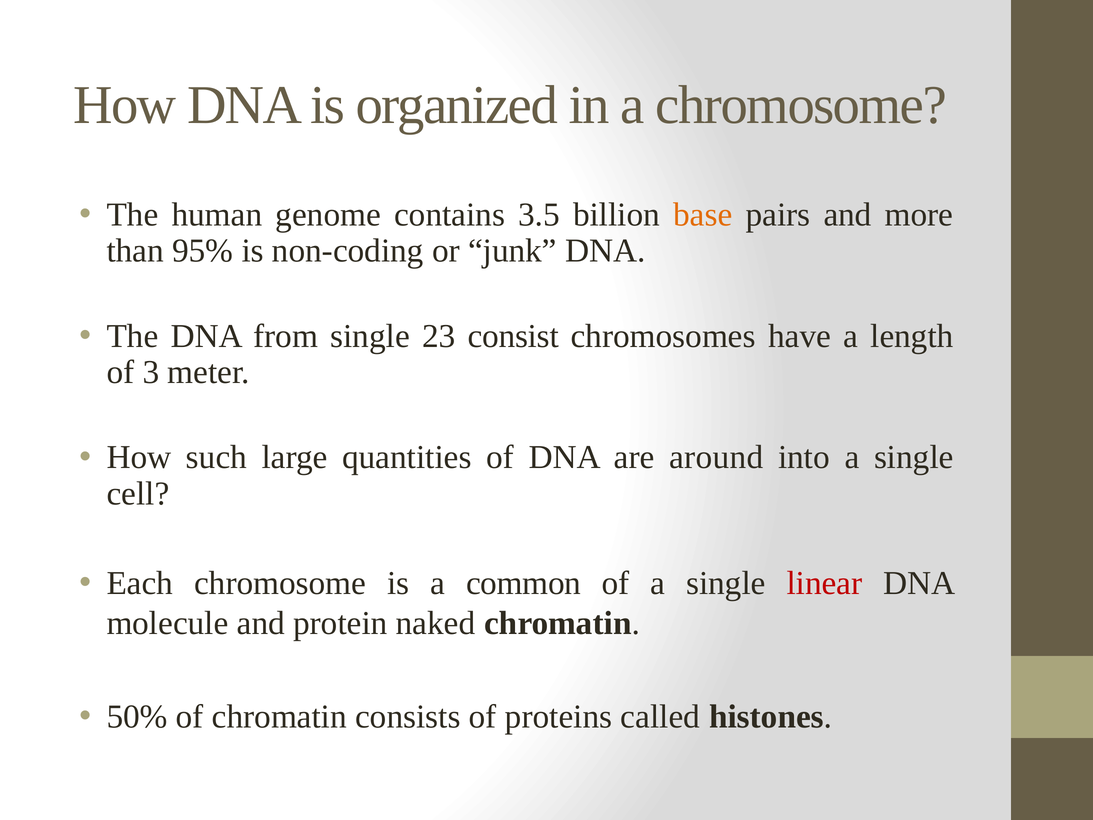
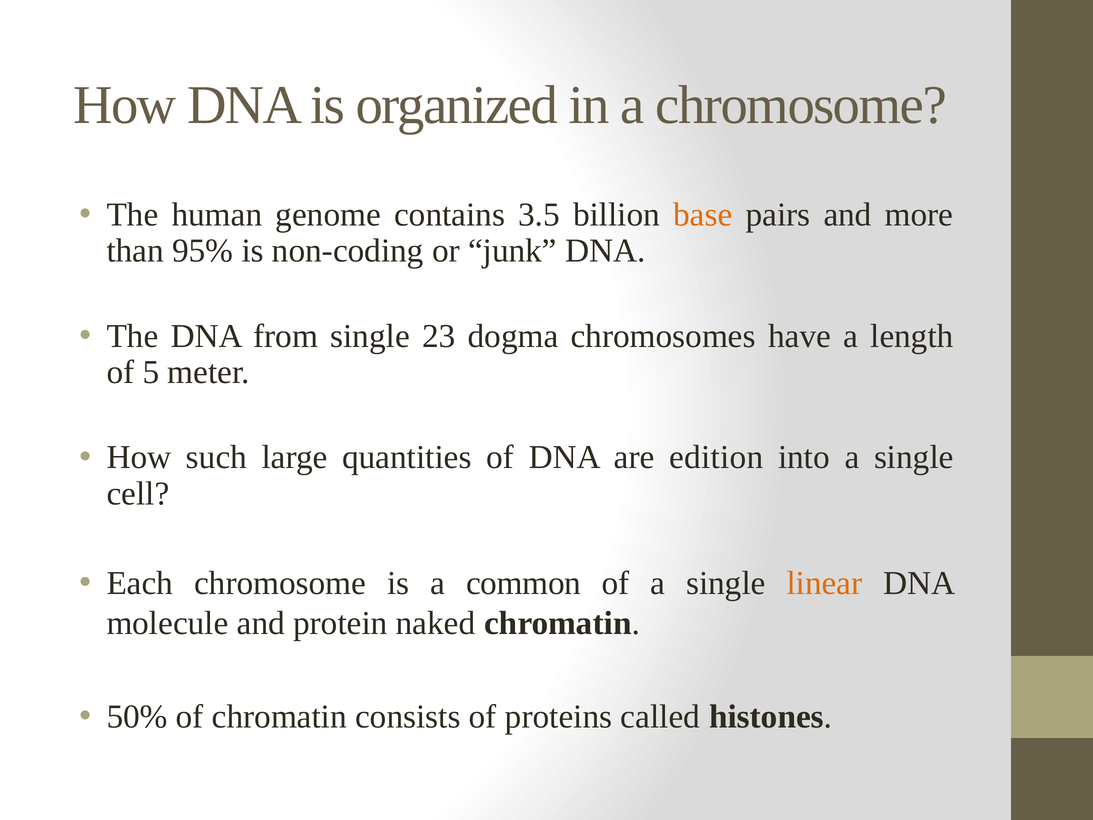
consist: consist -> dogma (513, 336)
3: 3 -> 5 (151, 372)
around: around -> edition (716, 457)
linear colour: red -> orange (824, 583)
